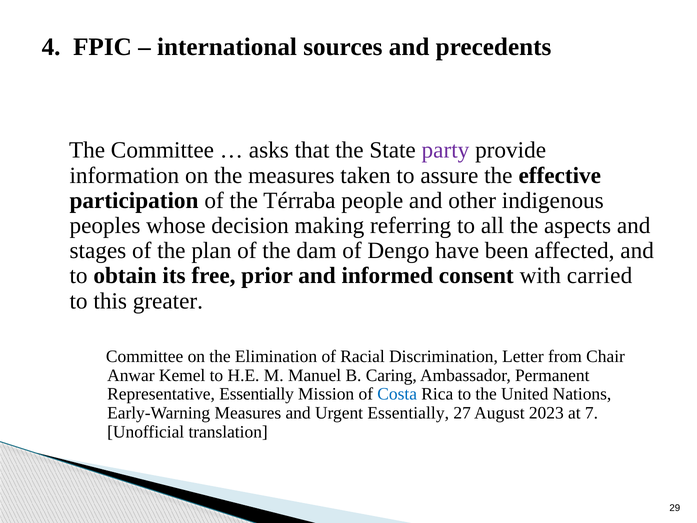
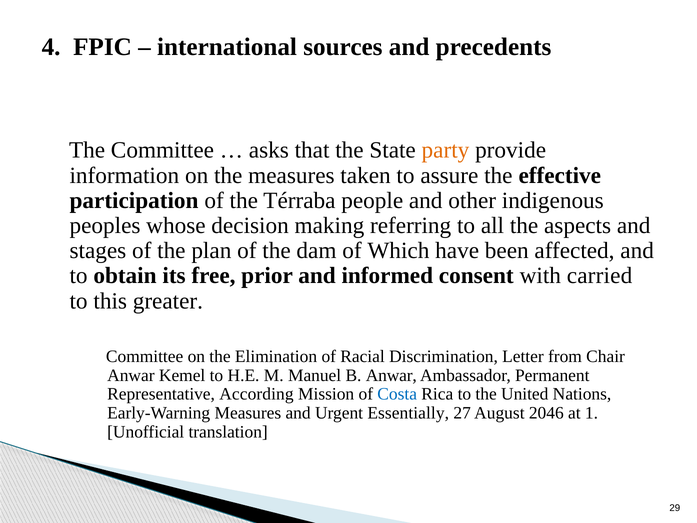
party colour: purple -> orange (445, 150)
Dengo: Dengo -> Which (398, 251)
B Caring: Caring -> Anwar (391, 375)
Representative Essentially: Essentially -> According (256, 394)
2023: 2023 -> 2046 (546, 413)
7: 7 -> 1 (591, 413)
